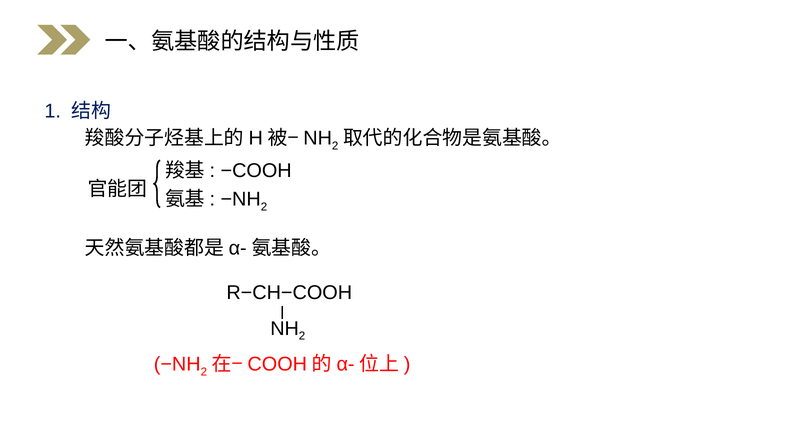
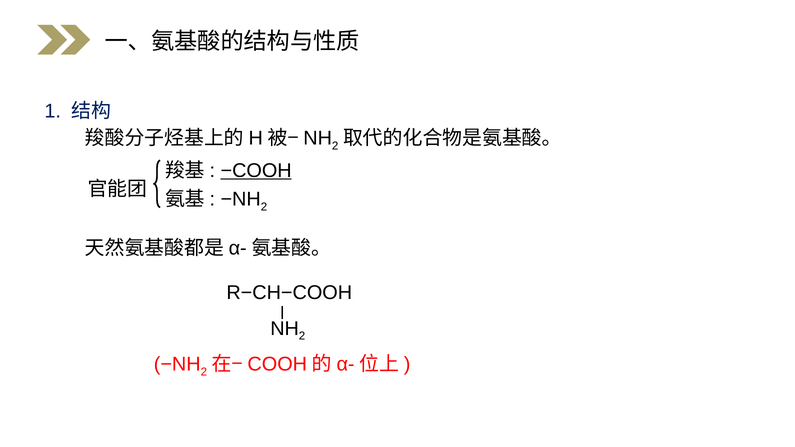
−COOH underline: none -> present (256, 171)
